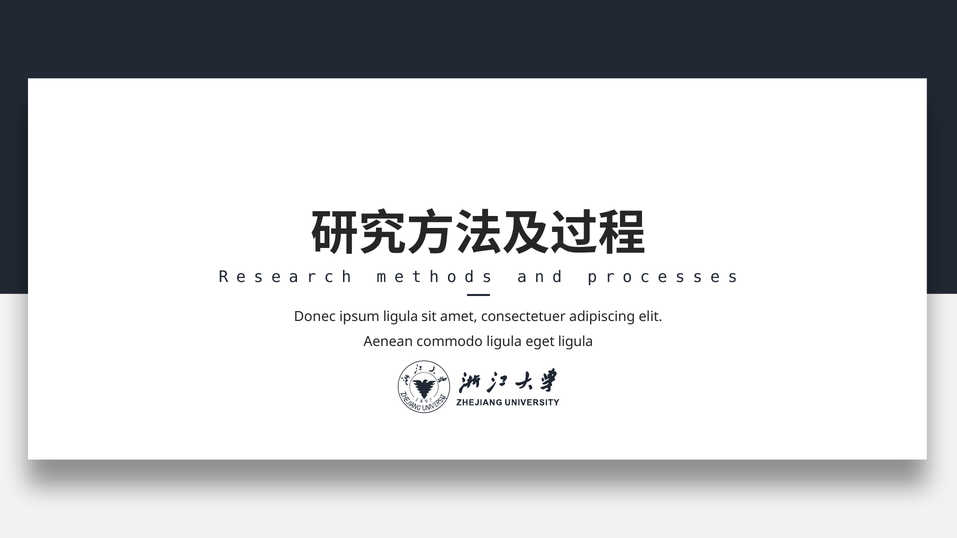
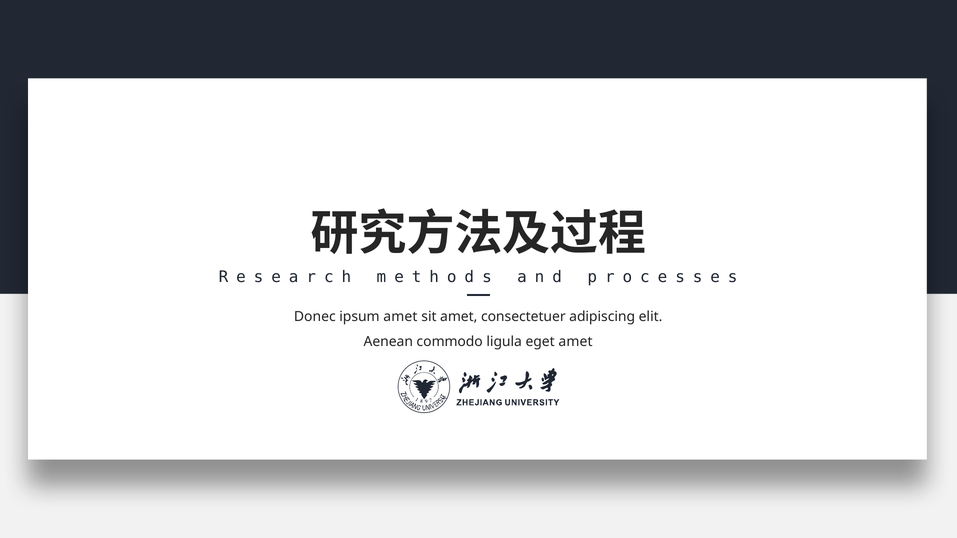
ipsum ligula: ligula -> amet (400, 317)
eget ligula: ligula -> amet (576, 342)
